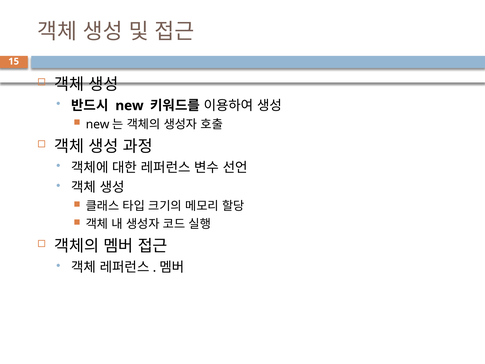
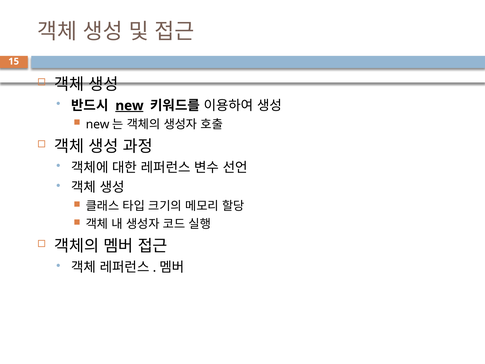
new underline: none -> present (130, 106)
